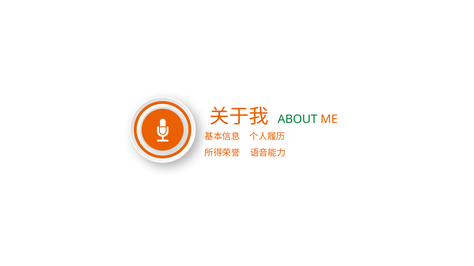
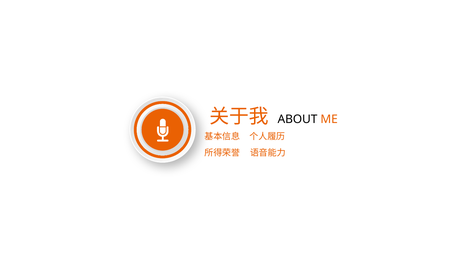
ABOUT colour: green -> black (298, 119)
